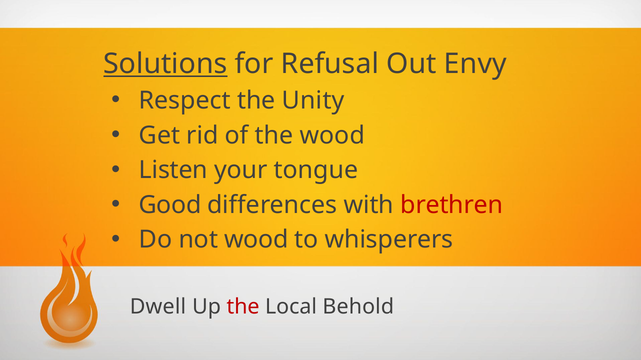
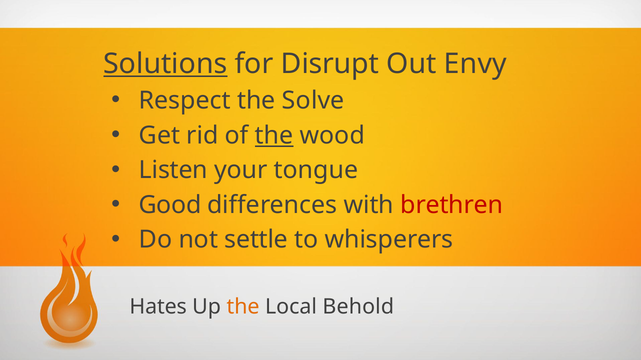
Refusal: Refusal -> Disrupt (330, 64)
Unity: Unity -> Solve (313, 101)
the underline: none -> present (274, 136)
not wood: wood -> settle (256, 240)
Dwell: Dwell -> Hates (158, 307)
the colour: red -> orange (243, 307)
